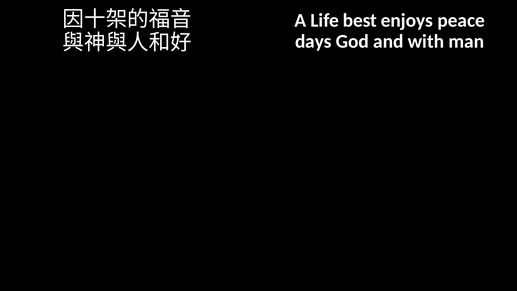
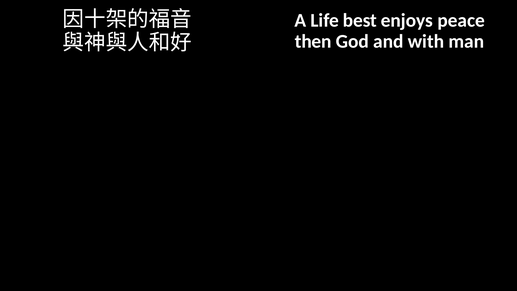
days: days -> then (313, 41)
